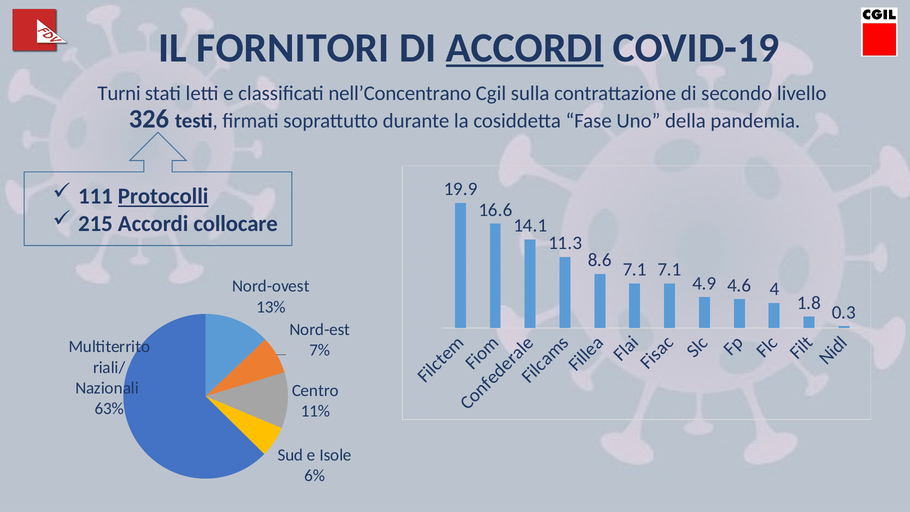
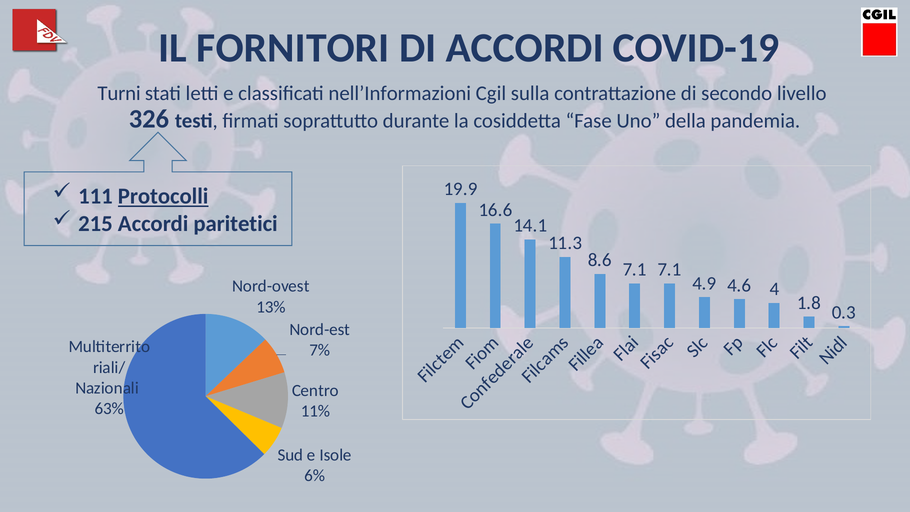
ACCORDI underline: present -> none (525, 48)
nell’Concentrano: nell’Concentrano -> nell’Informazioni (400, 93)
collocare: collocare -> paritetici (236, 224)
